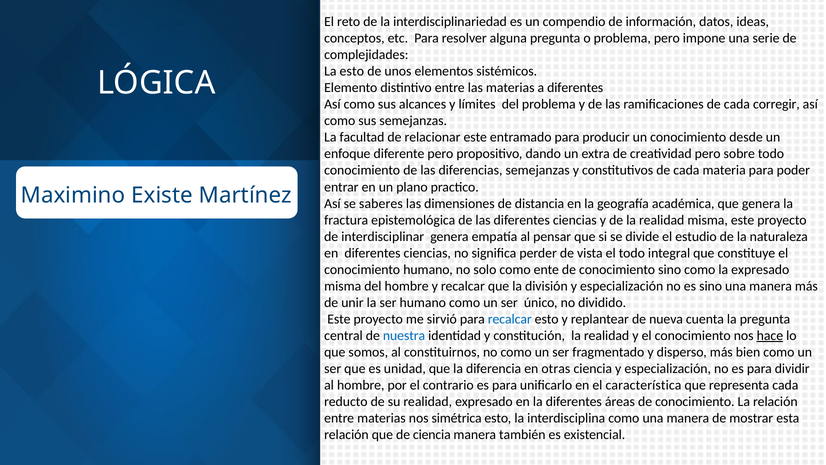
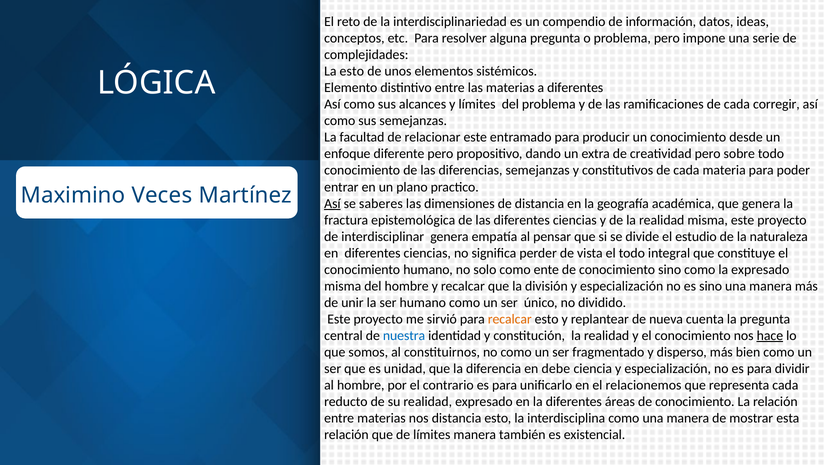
Existe: Existe -> Veces (162, 195)
Así underline: none -> present (332, 203)
recalcar colour: blue -> orange (510, 319)
otras: otras -> debe (556, 368)
característica: característica -> relacionemos (643, 385)
nos simétrica: simétrica -> distancia (457, 418)
de ciencia: ciencia -> límites (432, 434)
